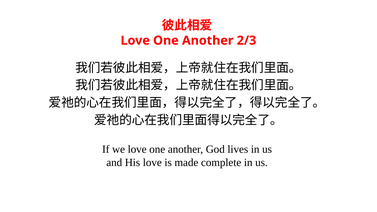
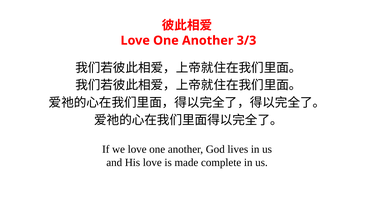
2/3: 2/3 -> 3/3 (247, 41)
